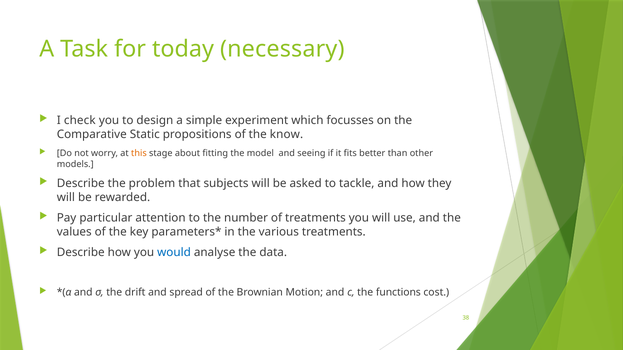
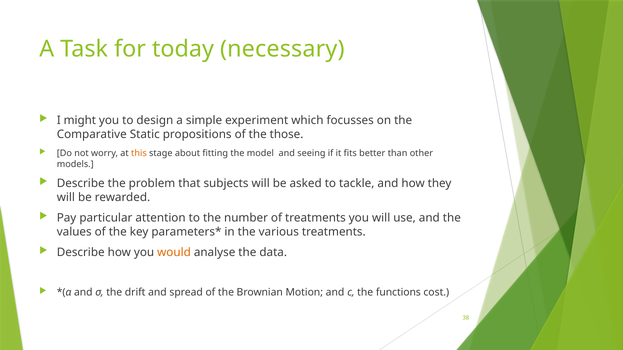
check: check -> might (80, 121)
know: know -> those (287, 135)
would colour: blue -> orange (174, 252)
